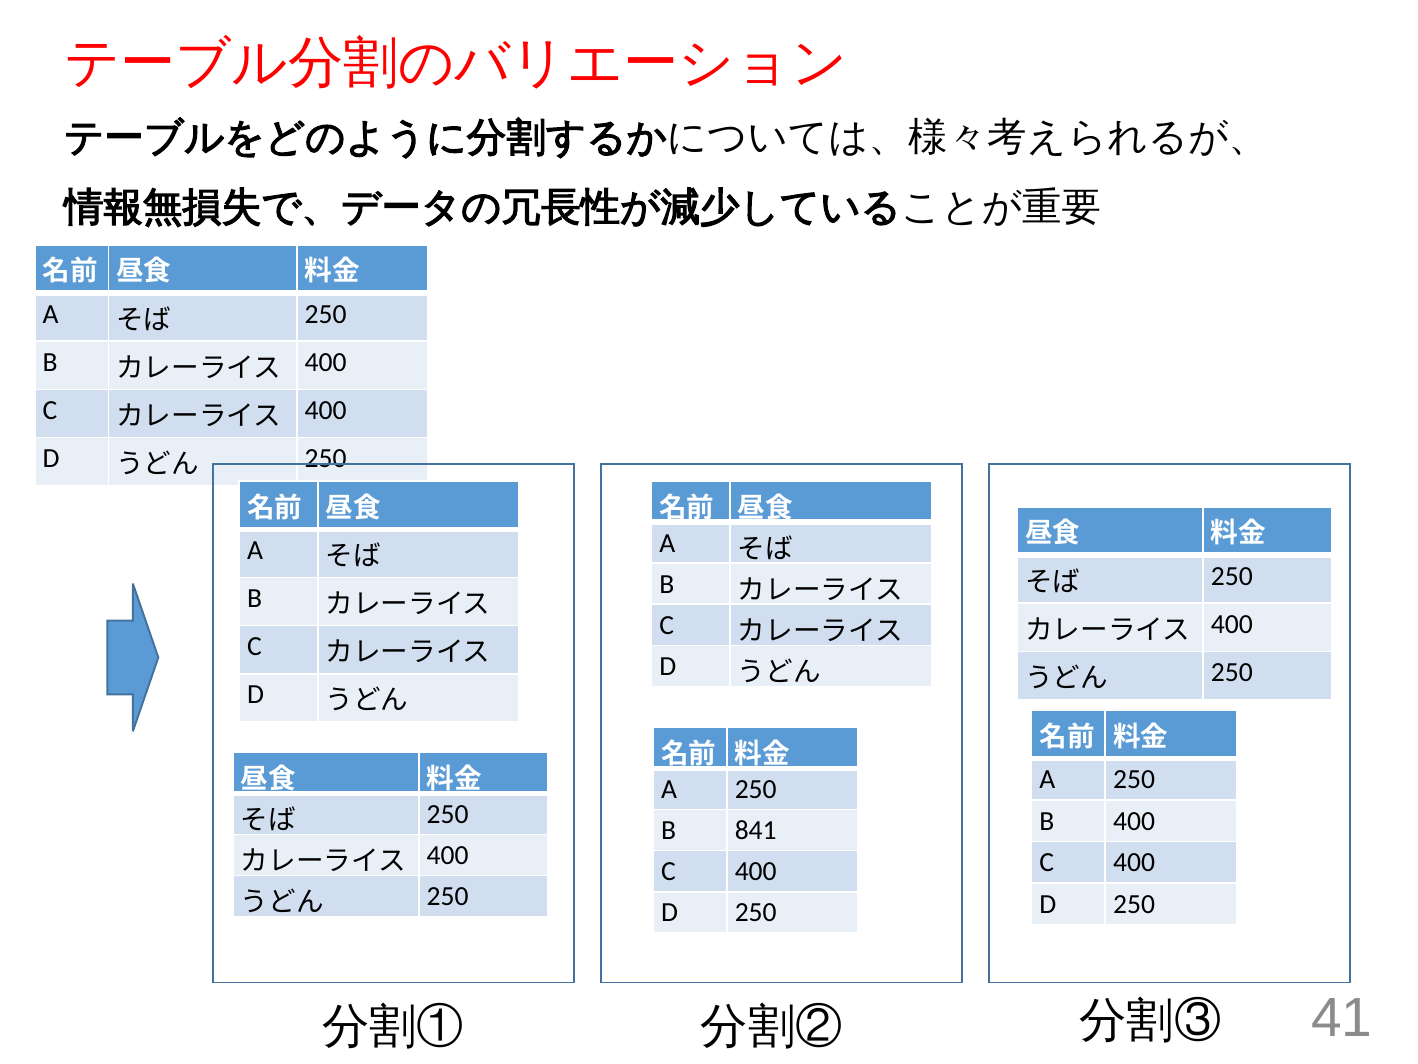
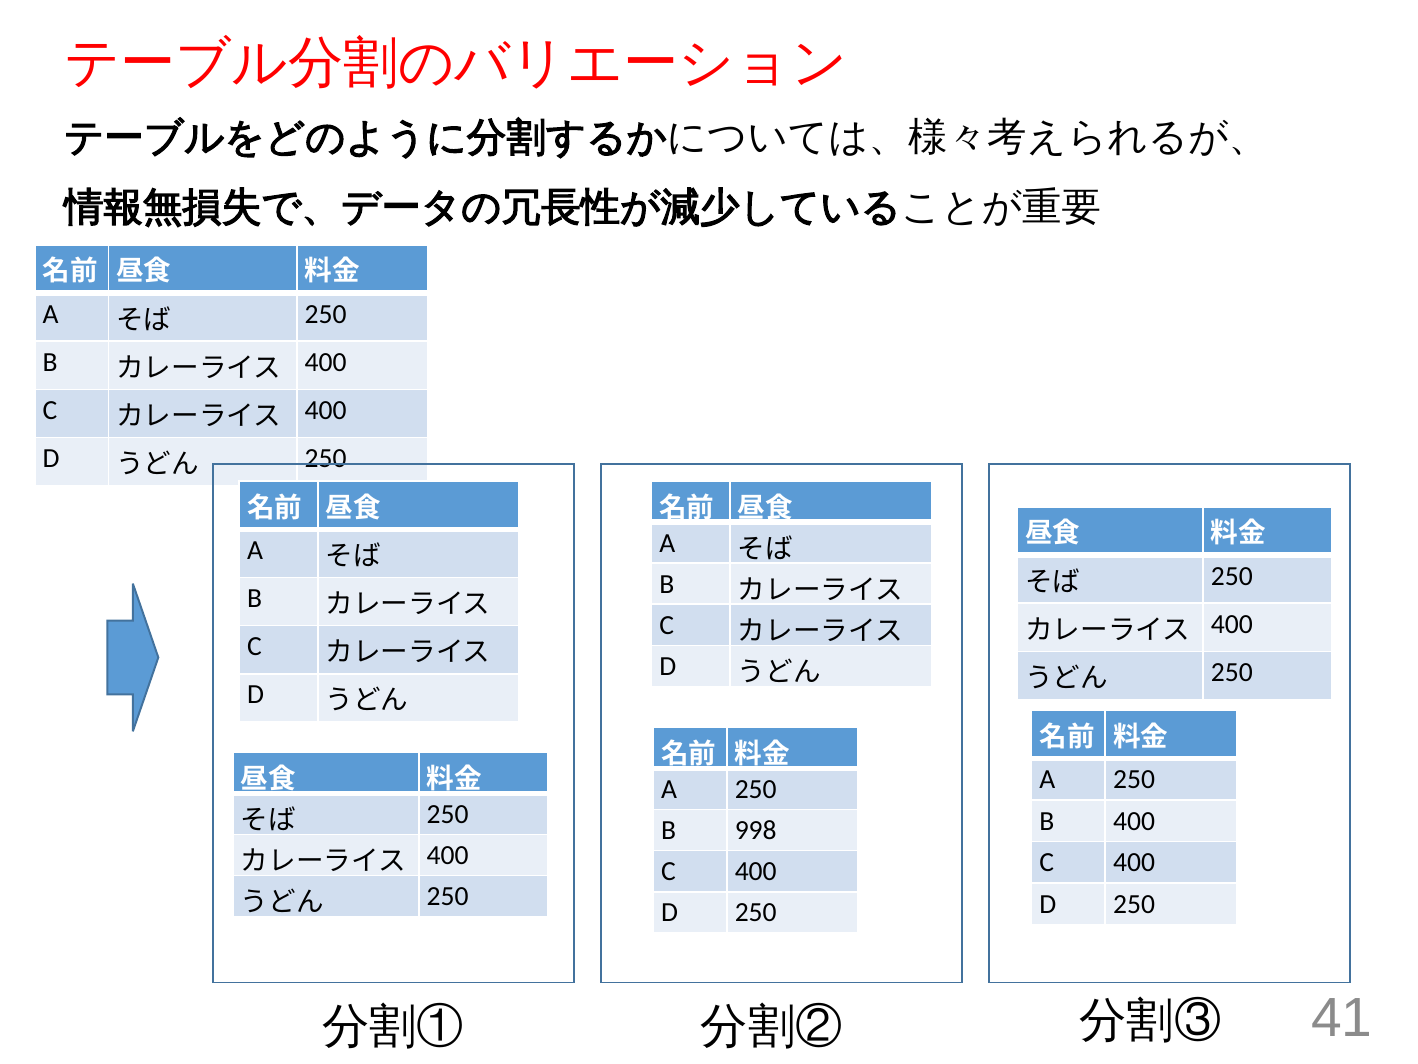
841: 841 -> 998 (756, 830)
